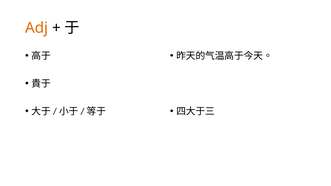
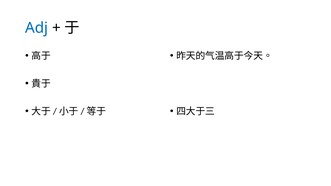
Adj colour: orange -> blue (37, 28)
